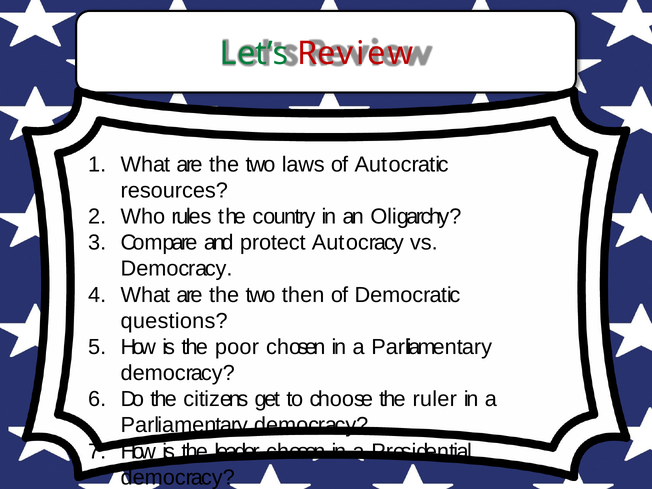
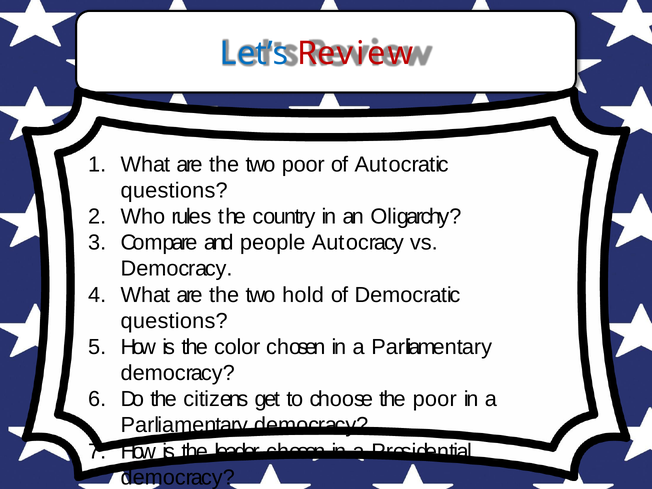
Let’s colour: green -> blue (254, 54)
two laws: laws -> poor (303, 164)
resources: resources -> questions (174, 191)
protect: protect -> people (273, 243)
then: then -> hold (303, 295)
poor: poor -> color (237, 347)
the ruler: ruler -> poor (435, 399)
